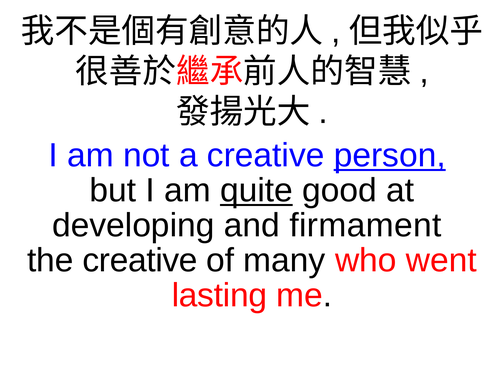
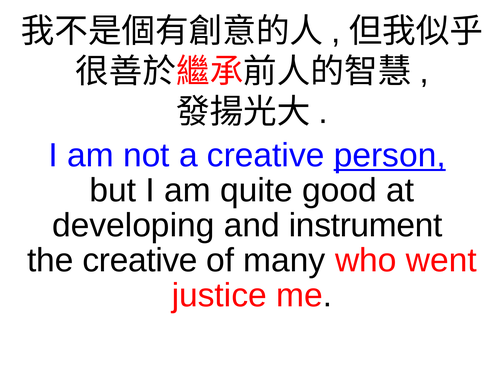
quite underline: present -> none (256, 190)
firmament: firmament -> instrument (366, 225)
lasting: lasting -> justice (219, 296)
